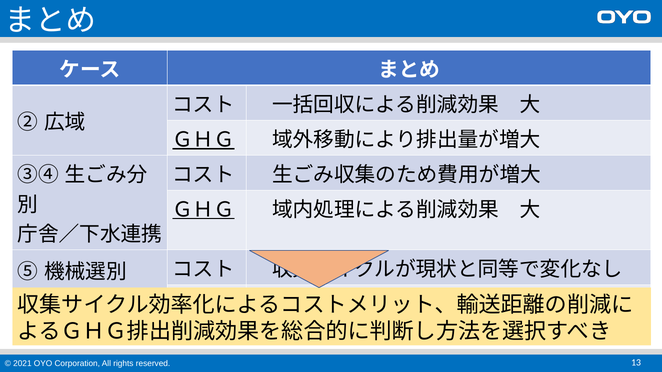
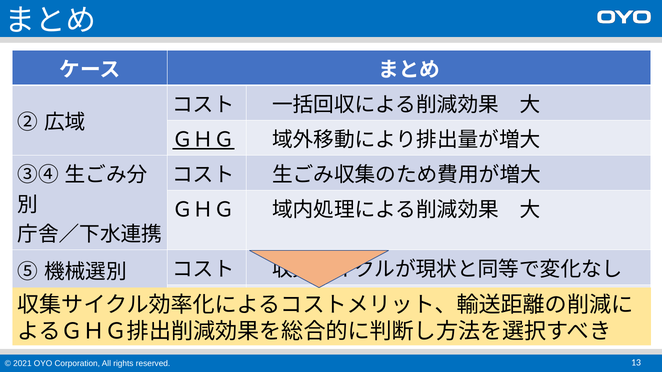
ＧＨＧ underline: present -> none (203, 210)
